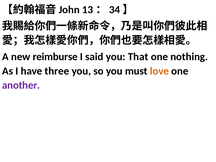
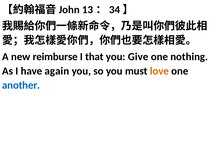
said: said -> that (94, 57)
That: That -> Give (138, 57)
three: three -> again (57, 71)
another colour: purple -> blue (21, 85)
